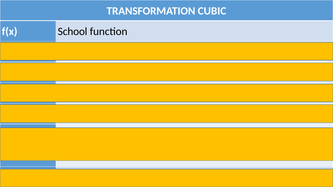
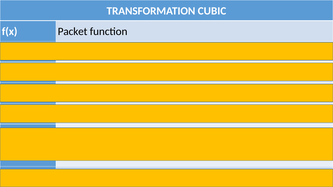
School: School -> Packet (73, 32)
